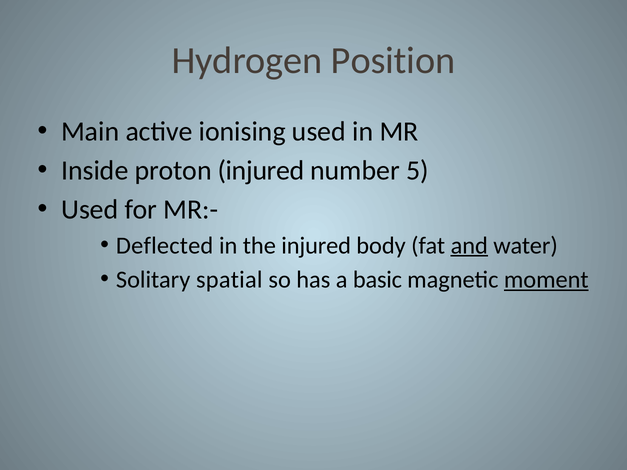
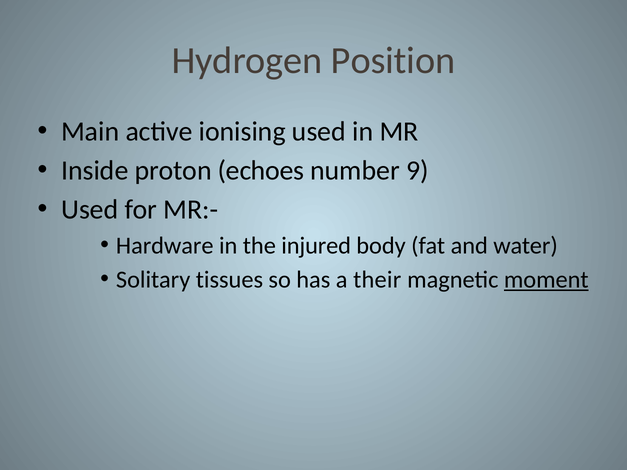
proton injured: injured -> echoes (261, 171)
5: 5 -> 9 (417, 171)
Deflected: Deflected -> Hardware (165, 246)
and underline: present -> none (469, 246)
spatial: spatial -> tissues (229, 280)
basic: basic -> their (377, 280)
